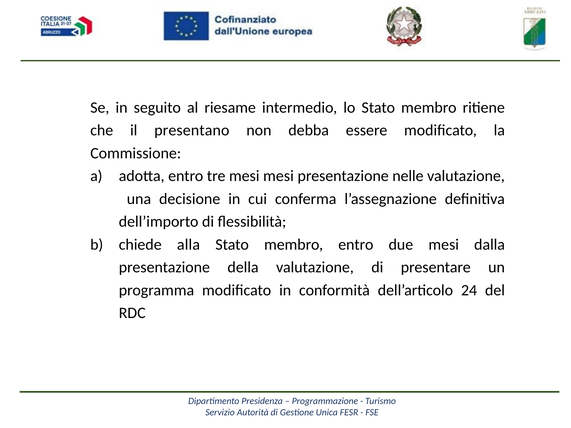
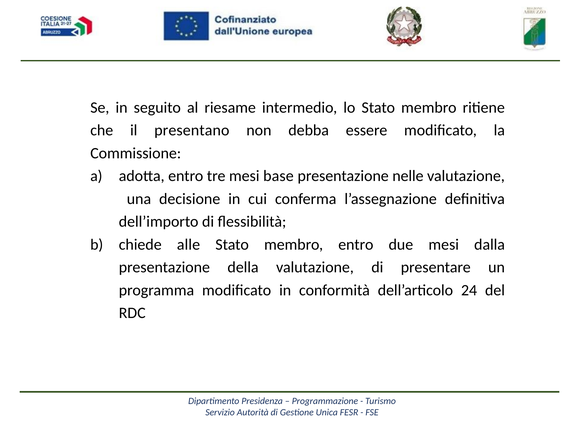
mesi mesi: mesi -> base (278, 176)
alla: alla -> alle (188, 245)
